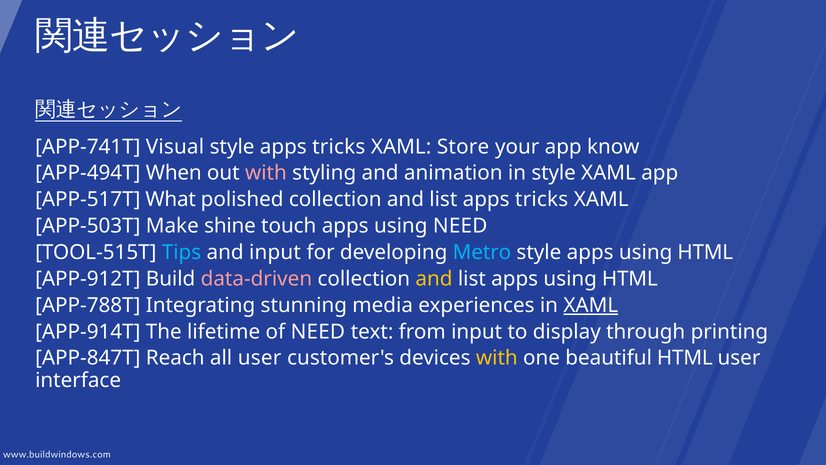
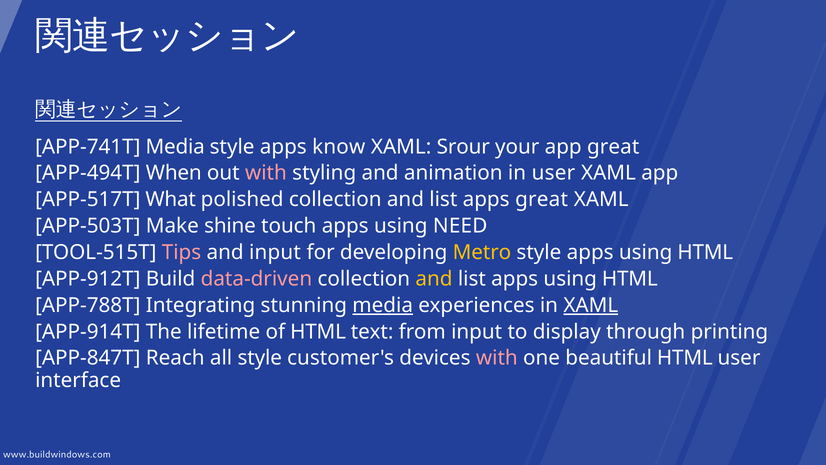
APP-741T Visual: Visual -> Media (175, 147)
style apps tricks: tricks -> know (339, 147)
Store: Store -> Srour (463, 147)
app know: know -> great (613, 147)
in style: style -> user (553, 173)
list apps tricks: tricks -> great (542, 199)
Tips colour: light blue -> pink (182, 252)
Metro colour: light blue -> yellow (482, 252)
media underline: none -> present (383, 305)
of NEED: NEED -> HTML (318, 332)
all user: user -> style (260, 358)
with colour: yellow -> pink (497, 358)
